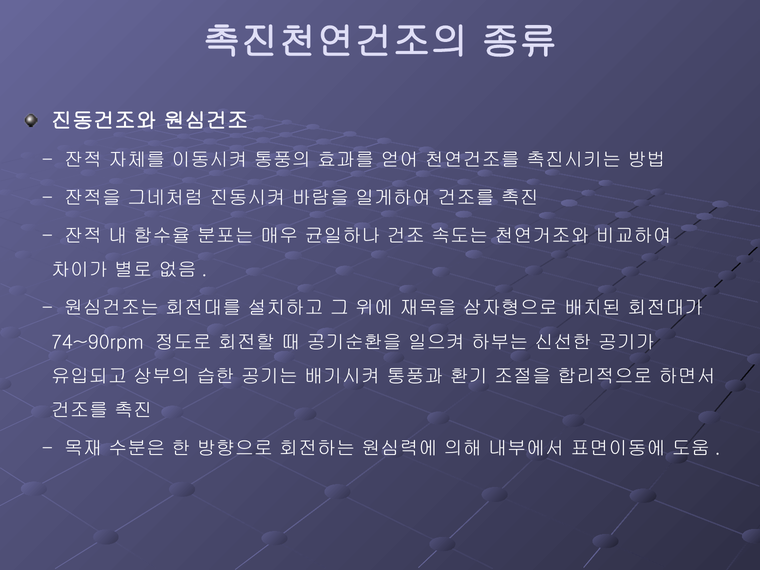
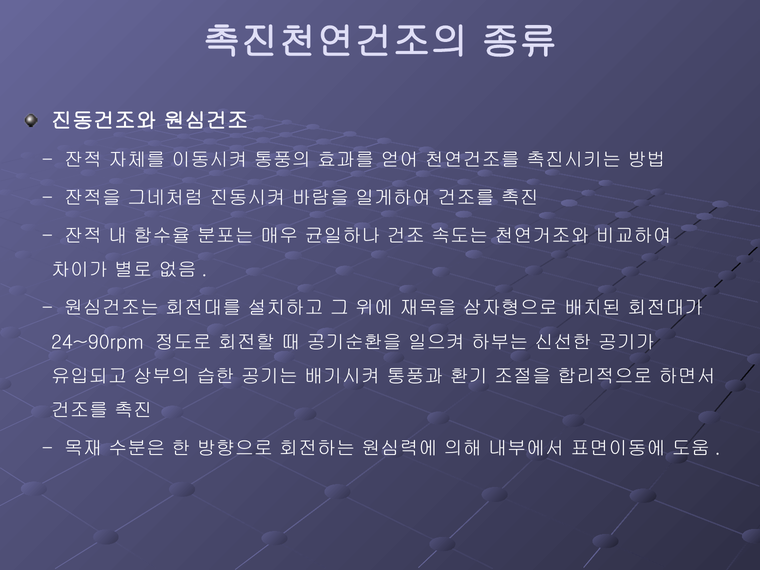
74~90rpm: 74~90rpm -> 24~90rpm (97, 342)
